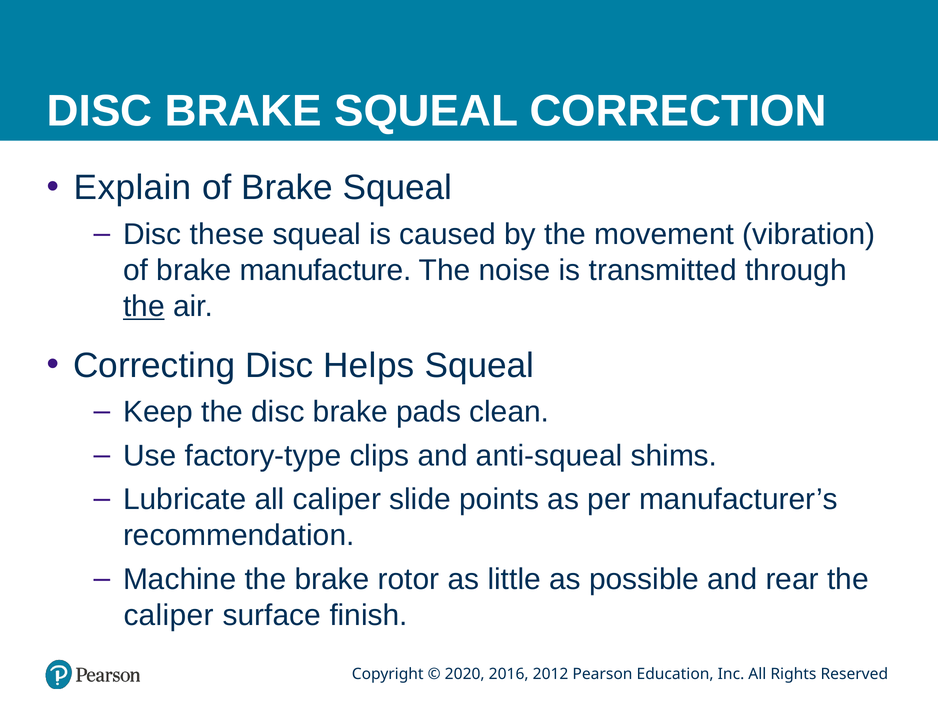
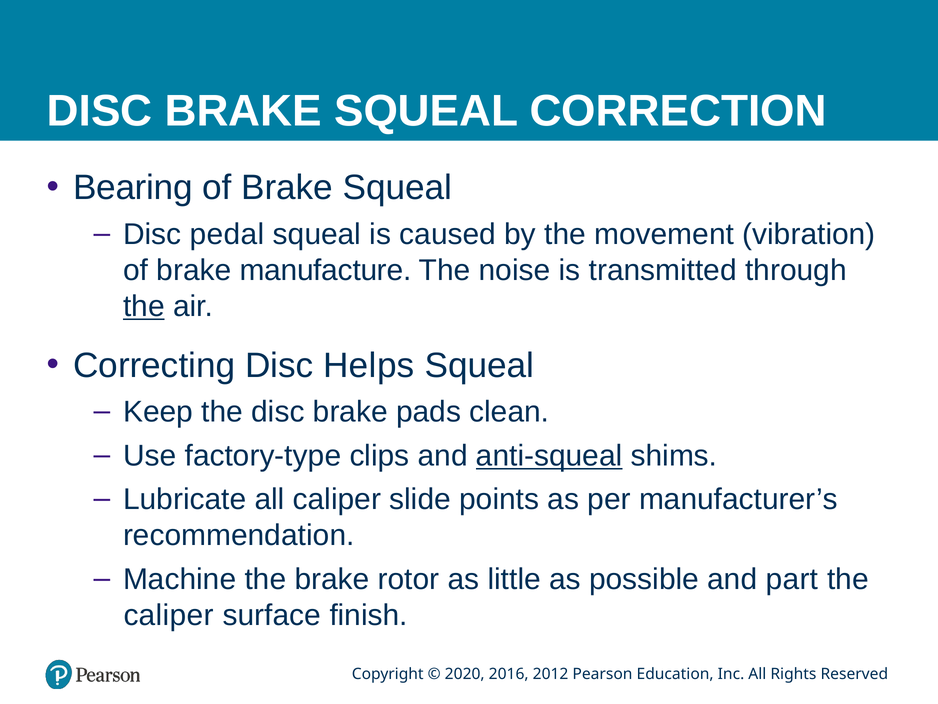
Explain: Explain -> Bearing (133, 188)
these: these -> pedal (227, 234)
anti-squeal underline: none -> present (549, 455)
rear: rear -> part (792, 579)
